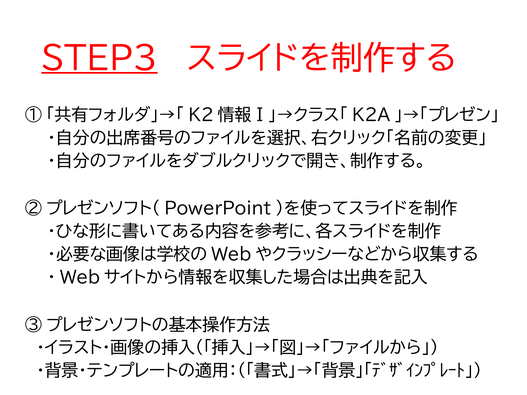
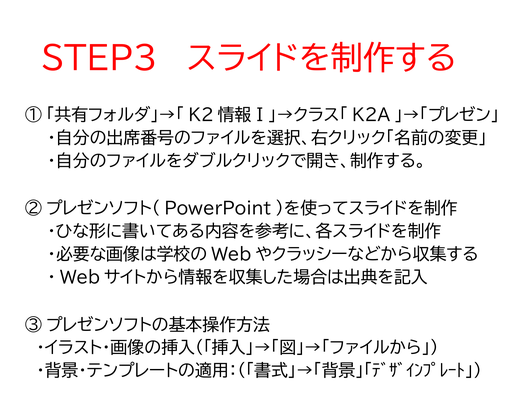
STEP3 underline: present -> none (100, 59)
